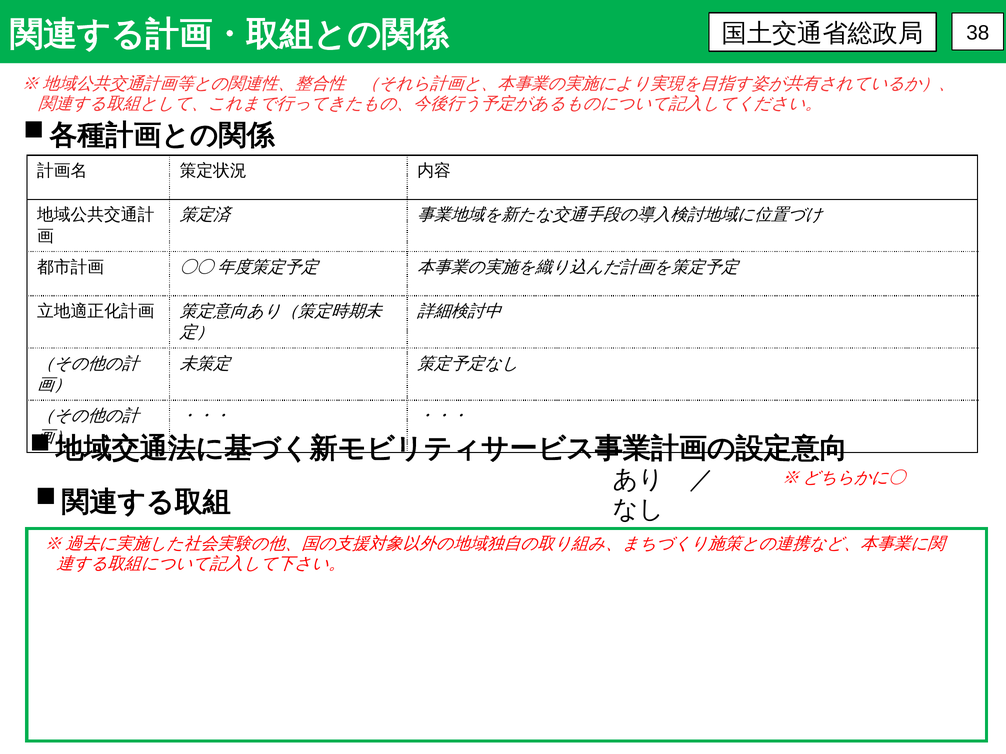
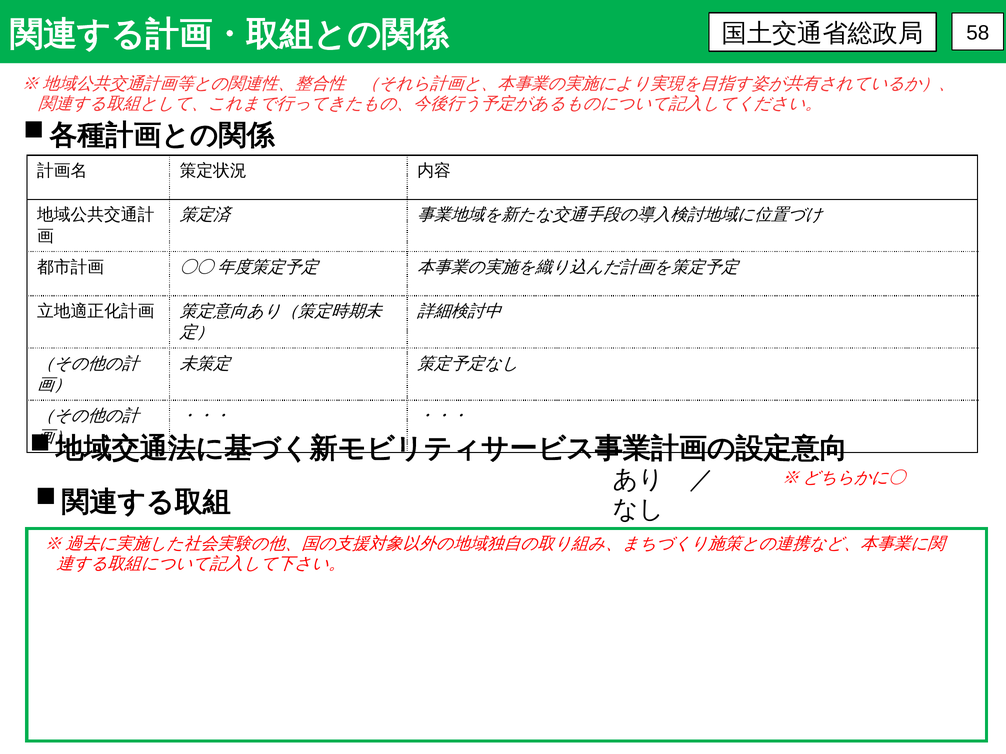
38: 38 -> 58 (978, 33)
